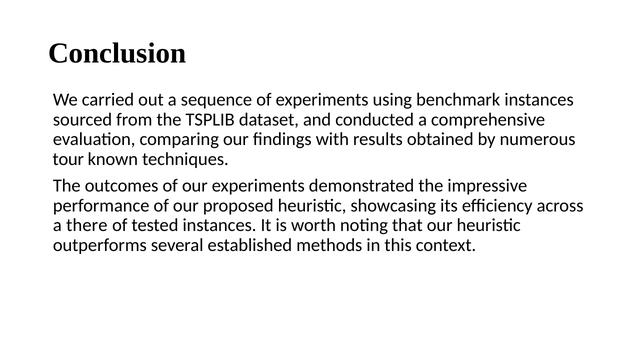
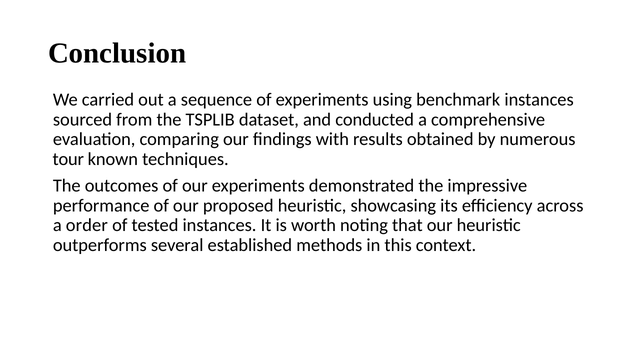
there: there -> order (87, 225)
